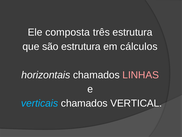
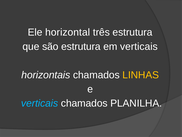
composta: composta -> horizontal (68, 32)
em cálculos: cálculos -> verticais (139, 46)
LINHAS colour: pink -> yellow (141, 75)
VERTICAL: VERTICAL -> PLANILHA (136, 103)
